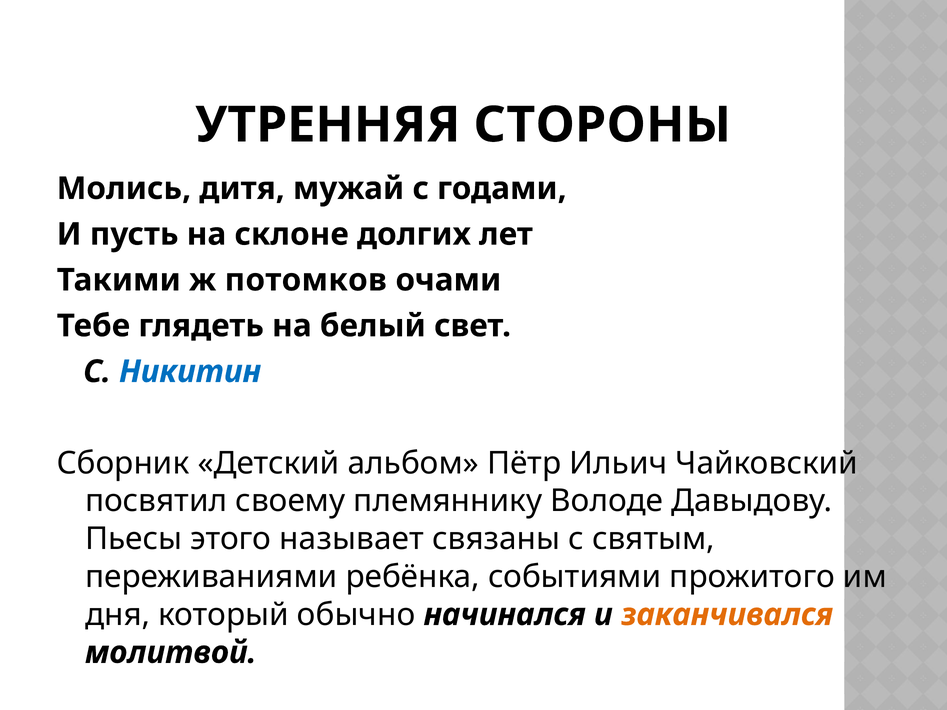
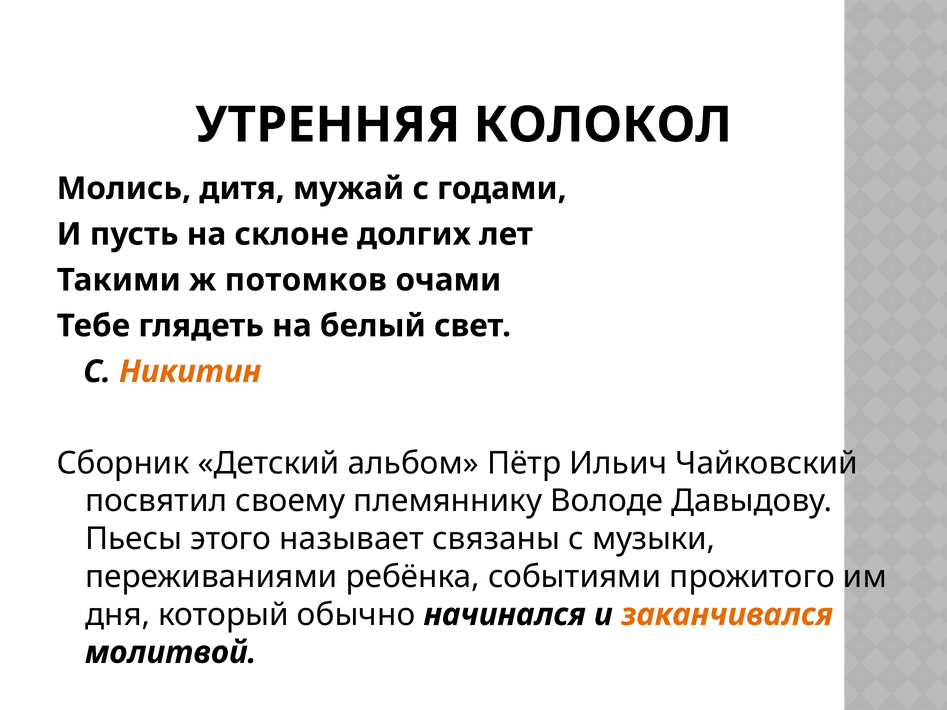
СТОРОНЫ: СТОРОНЫ -> КОЛОКОЛ (603, 125)
Никитин colour: blue -> orange (190, 372)
святым: святым -> музыки (654, 539)
